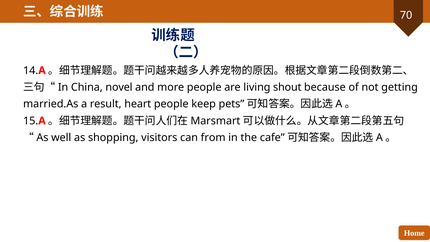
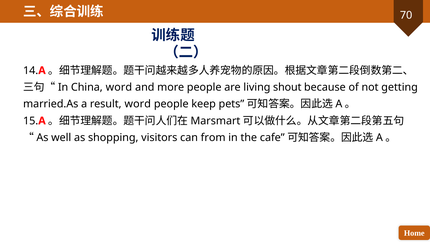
China novel: novel -> word (119, 87)
result heart: heart -> word (138, 104)
